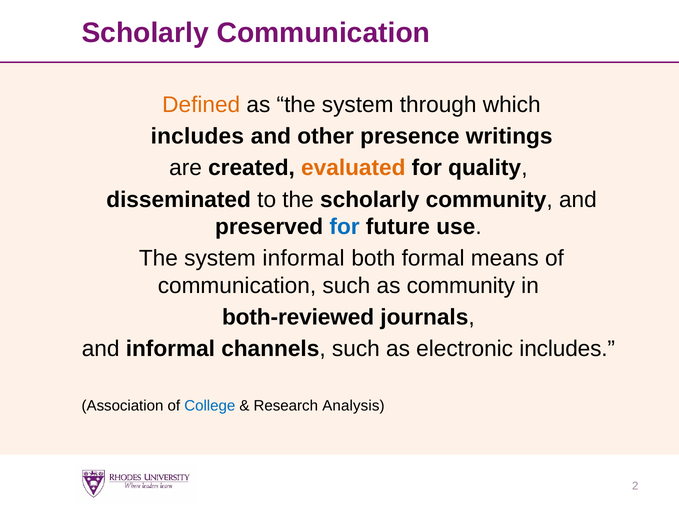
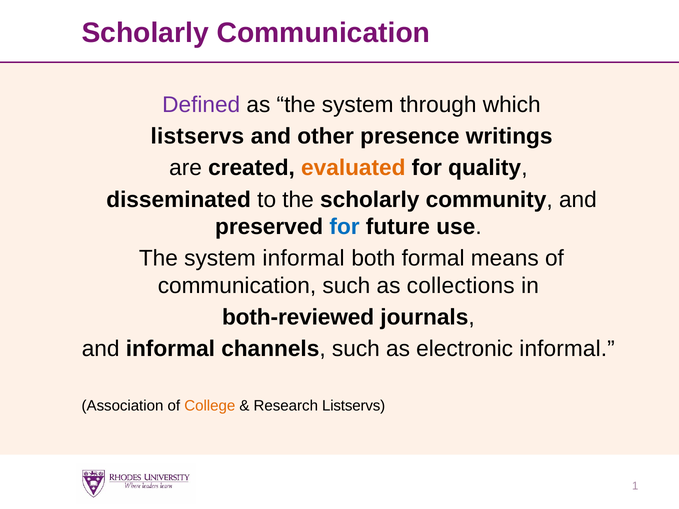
Defined colour: orange -> purple (201, 105)
includes: includes -> listservs (197, 136)
as community: community -> collections (461, 286)
electronic includes: includes -> informal (567, 349)
College colour: blue -> orange (210, 406)
Research Analysis: Analysis -> Listservs (354, 406)
2: 2 -> 1 (635, 486)
